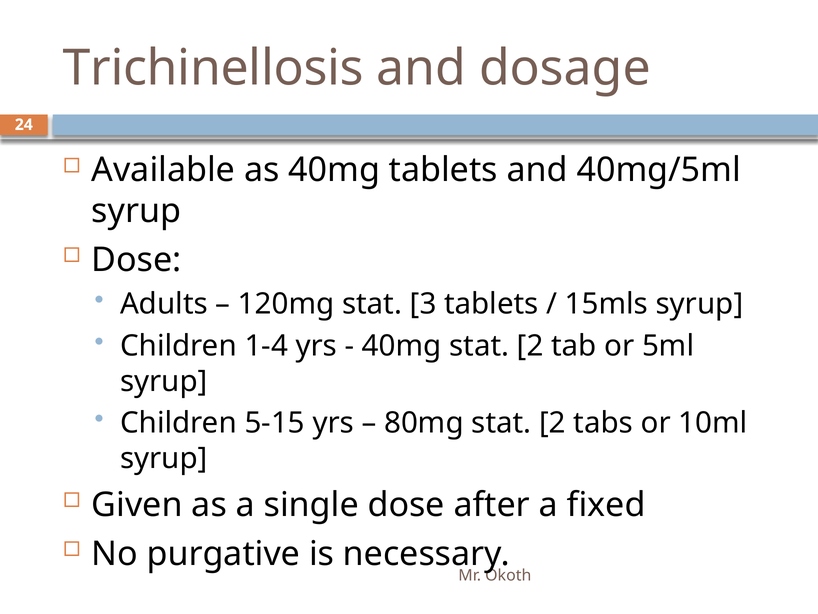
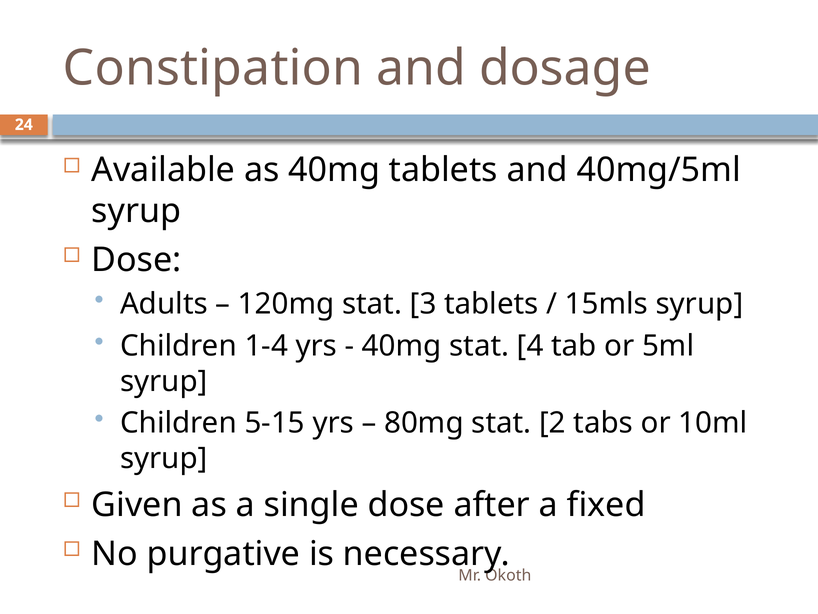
Trichinellosis: Trichinellosis -> Constipation (213, 68)
40mg stat 2: 2 -> 4 (530, 346)
